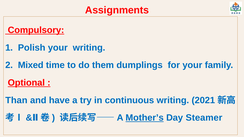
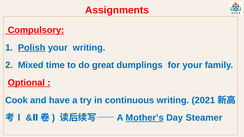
Polish underline: none -> present (32, 48)
them: them -> great (103, 65)
Than: Than -> Cook (16, 100)
